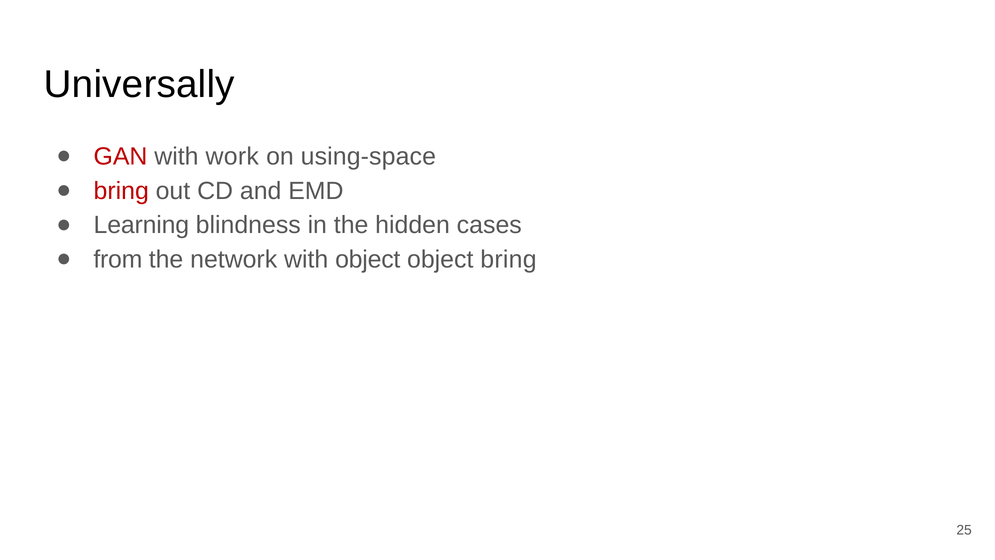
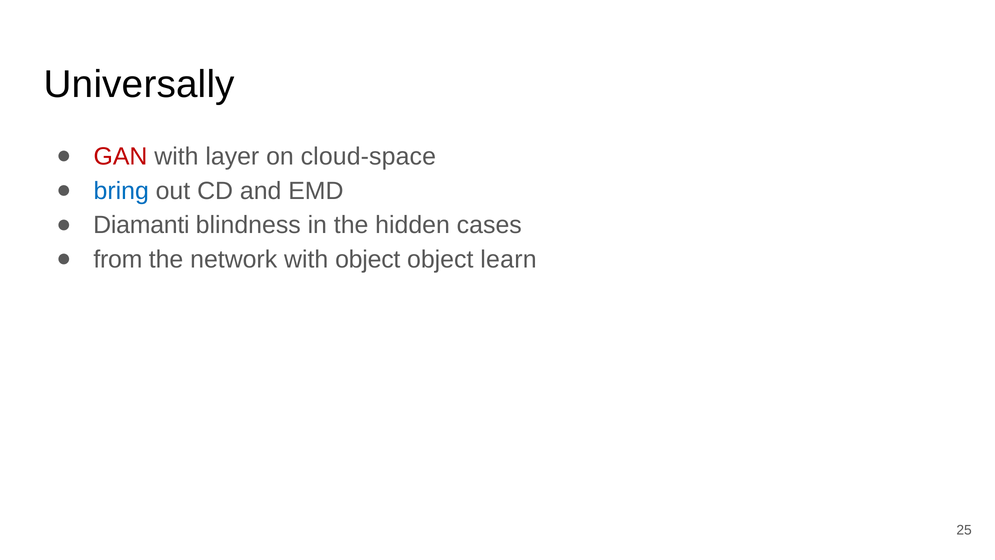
work: work -> layer (232, 156)
using-space: using-space -> cloud-space (368, 156)
bring colour: red -> blue (121, 191)
Learning: Learning -> Diamanti (141, 225)
object bring: bring -> learn (508, 259)
